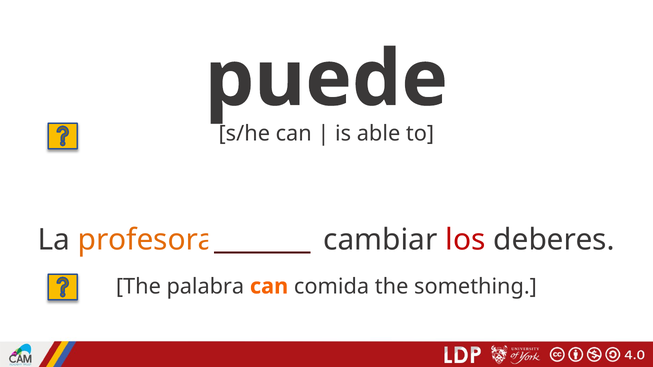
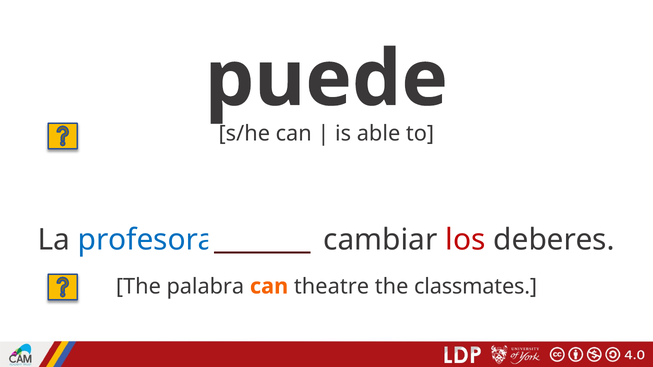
profesora colour: orange -> blue (146, 240)
comida: comida -> theatre (332, 287)
something: something -> classmates (476, 287)
